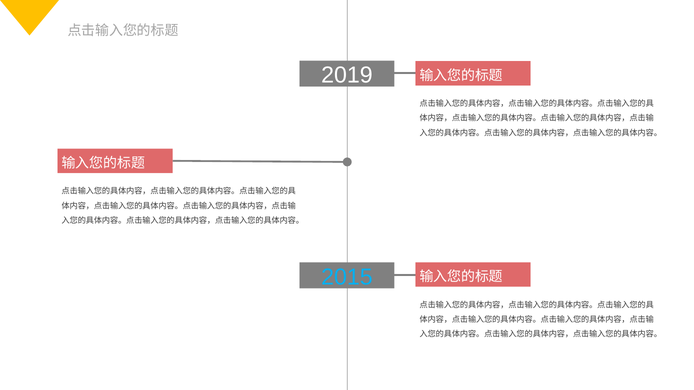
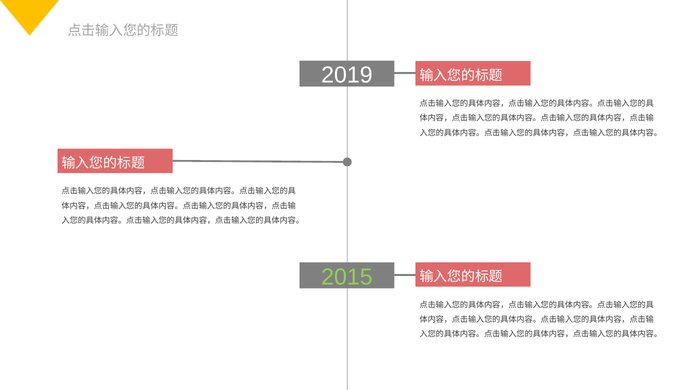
2015 colour: light blue -> light green (347, 277)
